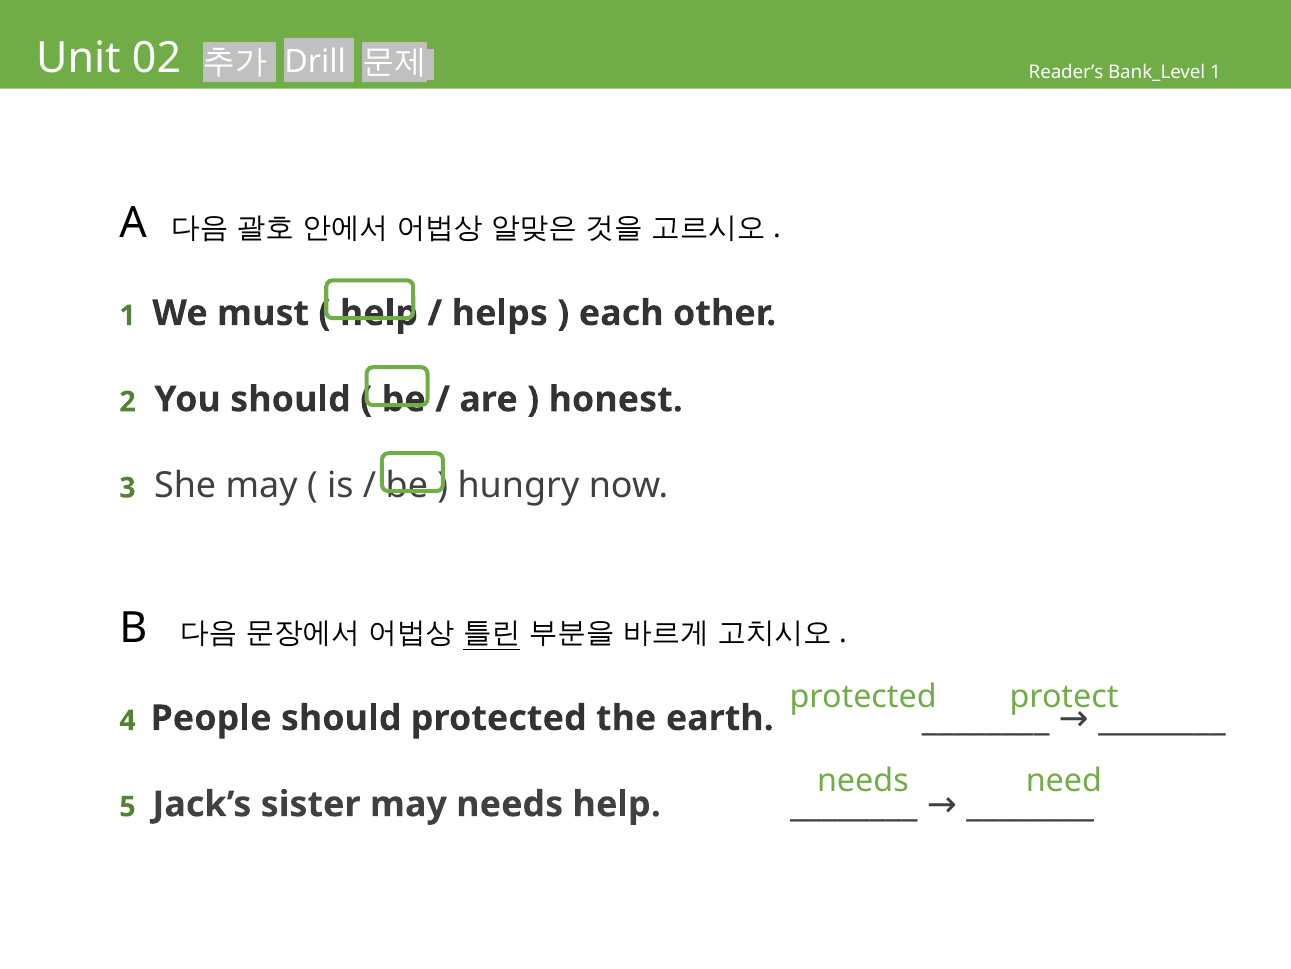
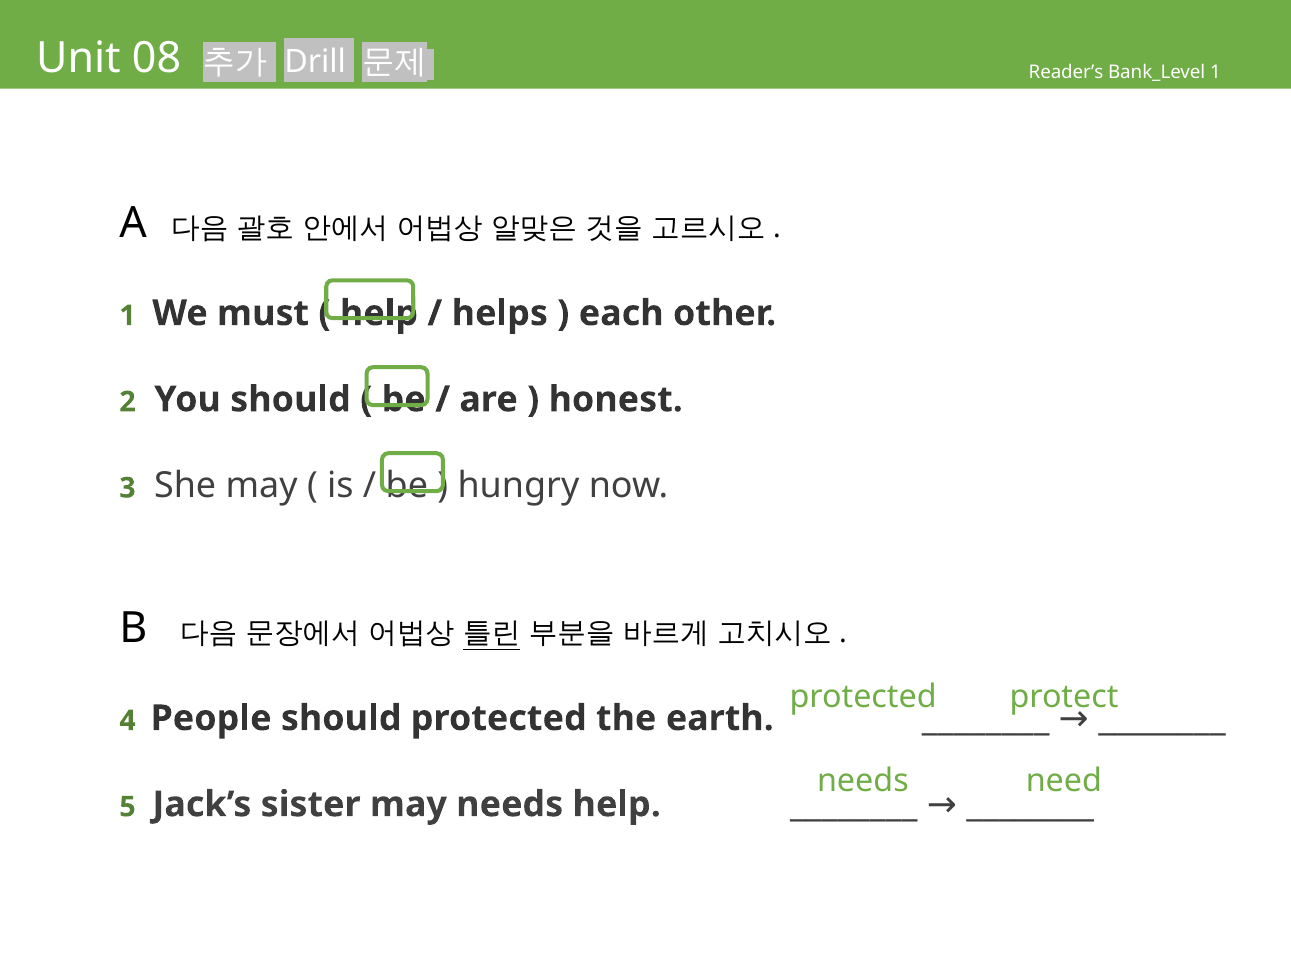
02: 02 -> 08 (157, 59)
